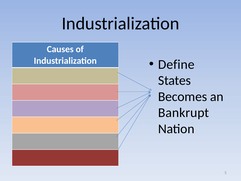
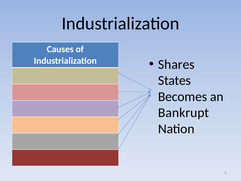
Define: Define -> Shares (176, 64)
